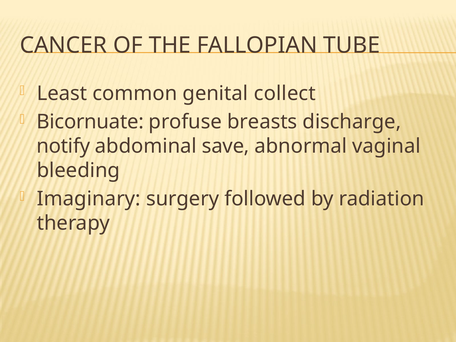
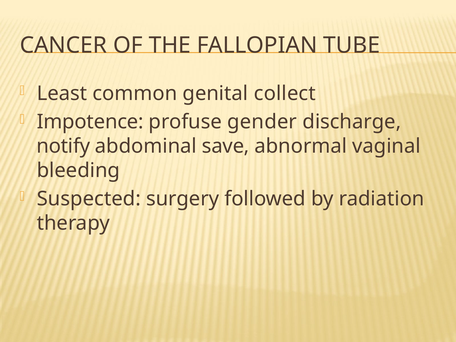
Bicornuate: Bicornuate -> Impotence (90, 122)
breasts: breasts -> gender (262, 122)
Imaginary: Imaginary -> Suspected (89, 199)
